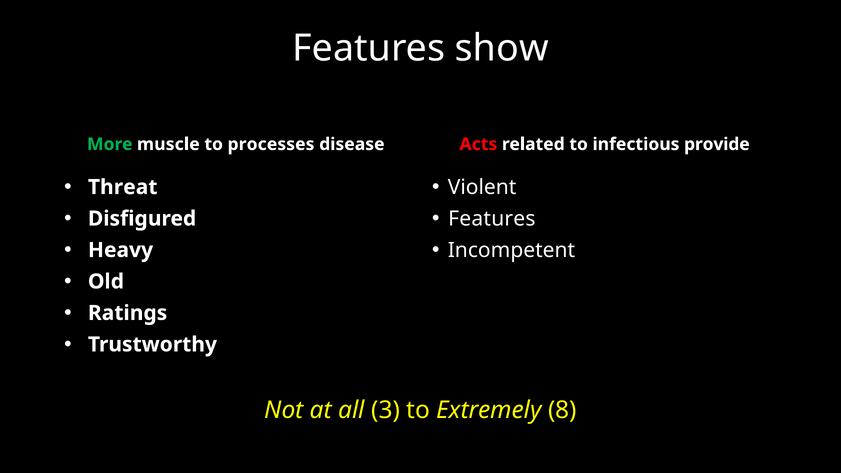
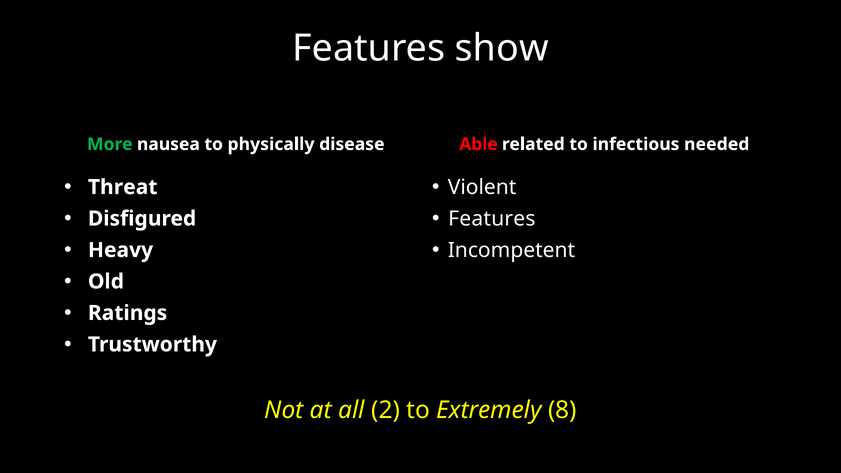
muscle: muscle -> nausea (168, 144)
processes: processes -> physically (271, 144)
Acts: Acts -> Able (478, 144)
provide: provide -> needed (717, 144)
3: 3 -> 2 (386, 410)
